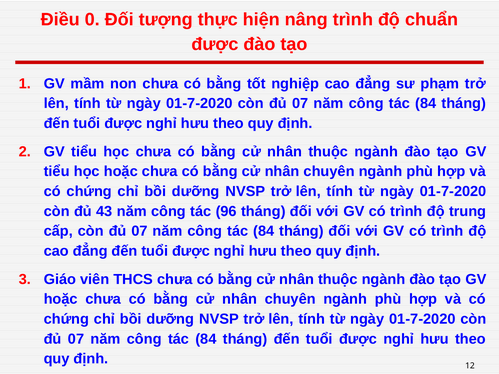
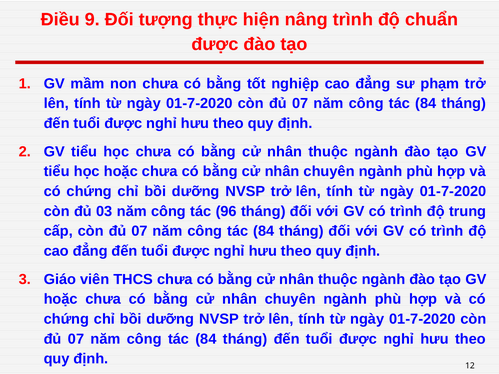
0: 0 -> 9 (92, 20)
43: 43 -> 03 (104, 211)
